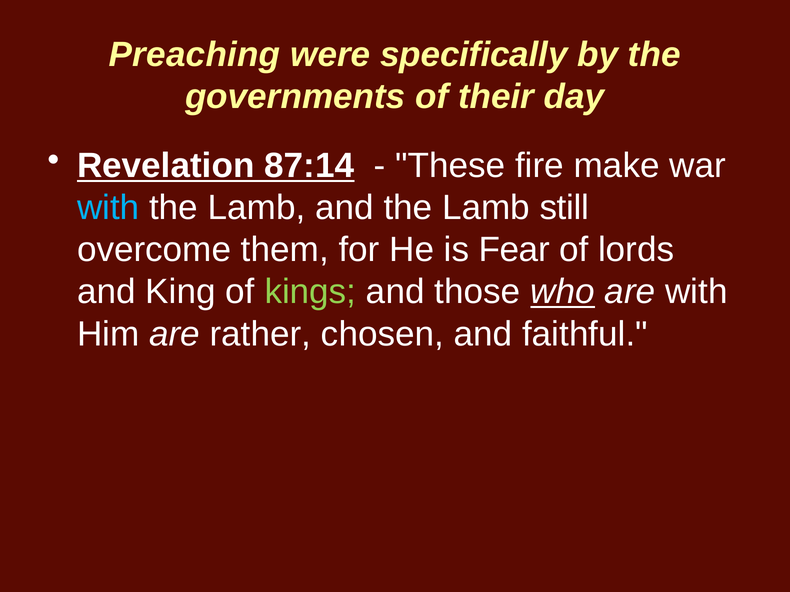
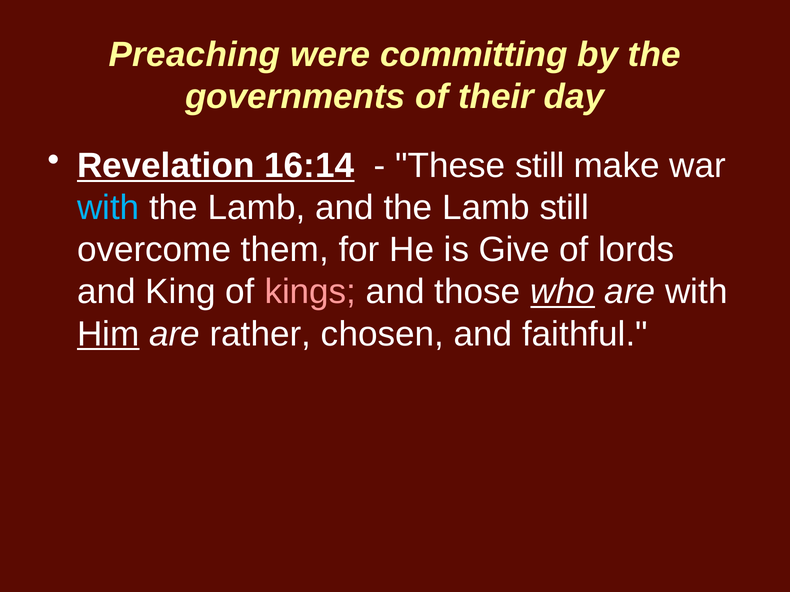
specifically: specifically -> committing (474, 54)
87:14: 87:14 -> 16:14 (309, 166)
These fire: fire -> still (540, 166)
Fear: Fear -> Give (514, 250)
kings colour: light green -> pink (310, 292)
Him underline: none -> present (108, 334)
